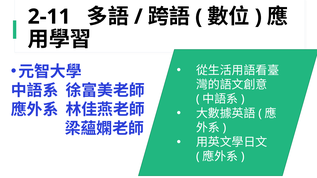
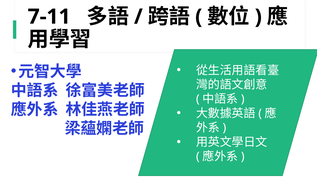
2-11: 2-11 -> 7-11 (49, 17)
